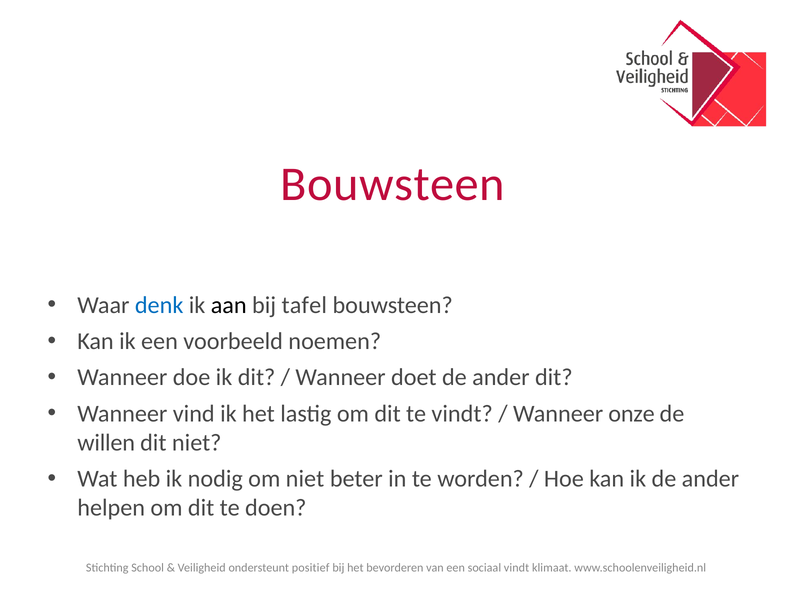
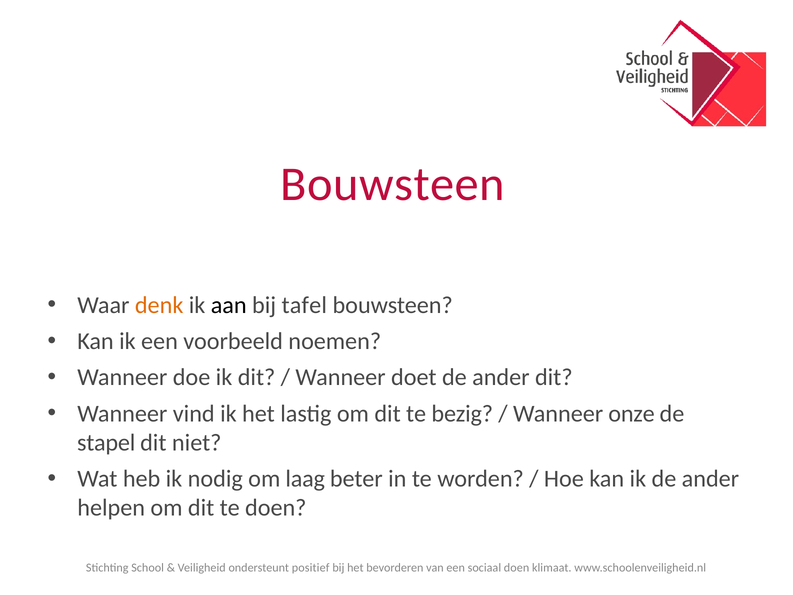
denk colour: blue -> orange (159, 305)
te vindt: vindt -> bezig (462, 413)
willen: willen -> stapel (106, 443)
om niet: niet -> laag (305, 479)
sociaal vindt: vindt -> doen (517, 568)
